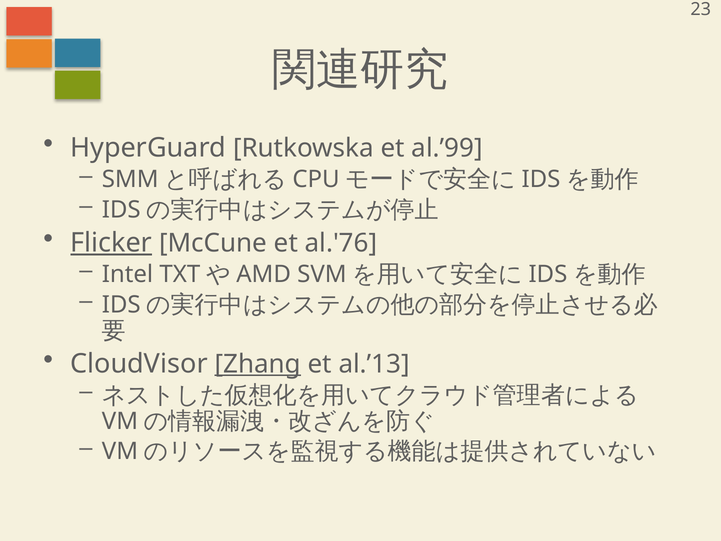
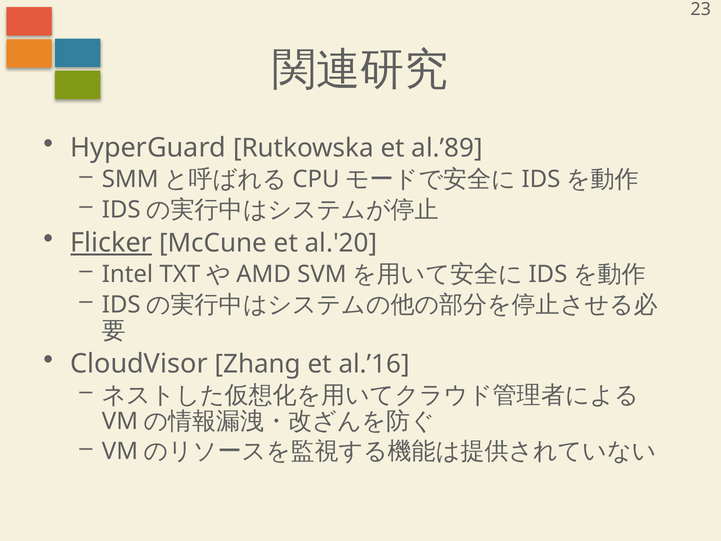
al.’99: al.’99 -> al.’89 (447, 148)
al.'76: al.'76 -> al.'20 (341, 243)
Zhang underline: present -> none (258, 364)
al.’13: al.’13 -> al.’16 (374, 364)
